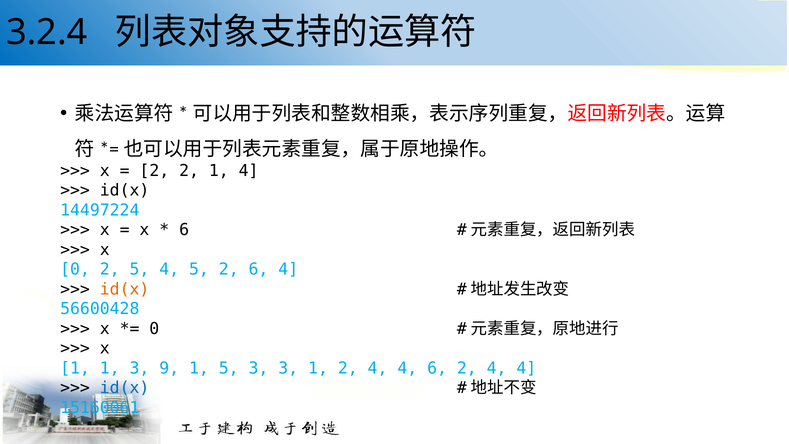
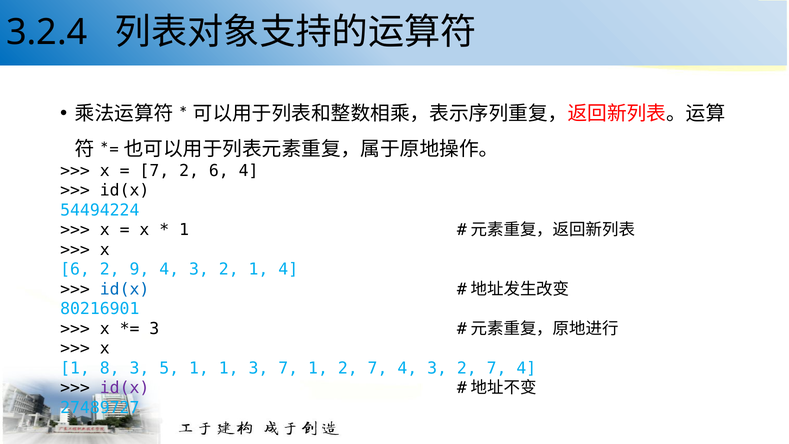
2: 2 -> 7 (154, 171)
2 1: 1 -> 6 (219, 171)
14497224: 14497224 -> 54494224 (100, 210)
6: 6 -> 1 (184, 230)
0: 0 -> 6 (75, 269)
2 5: 5 -> 9 (139, 269)
5: 5 -> 3 (199, 269)
2 6: 6 -> 1 (259, 269)
id(x colour: orange -> blue (125, 289)
56600428: 56600428 -> 80216901 (100, 309)
0: 0 -> 3 (154, 329)
1 1: 1 -> 8 (110, 368)
9: 9 -> 5 (169, 368)
1 5: 5 -> 1 (229, 368)
3 3: 3 -> 7 (288, 368)
1 2 4: 4 -> 7 (378, 368)
6: 6 -> 3 (437, 368)
4: 4 -> 7 (497, 368)
id(x colour: blue -> purple (125, 388)
15160061: 15160061 -> 27489727 (100, 408)
